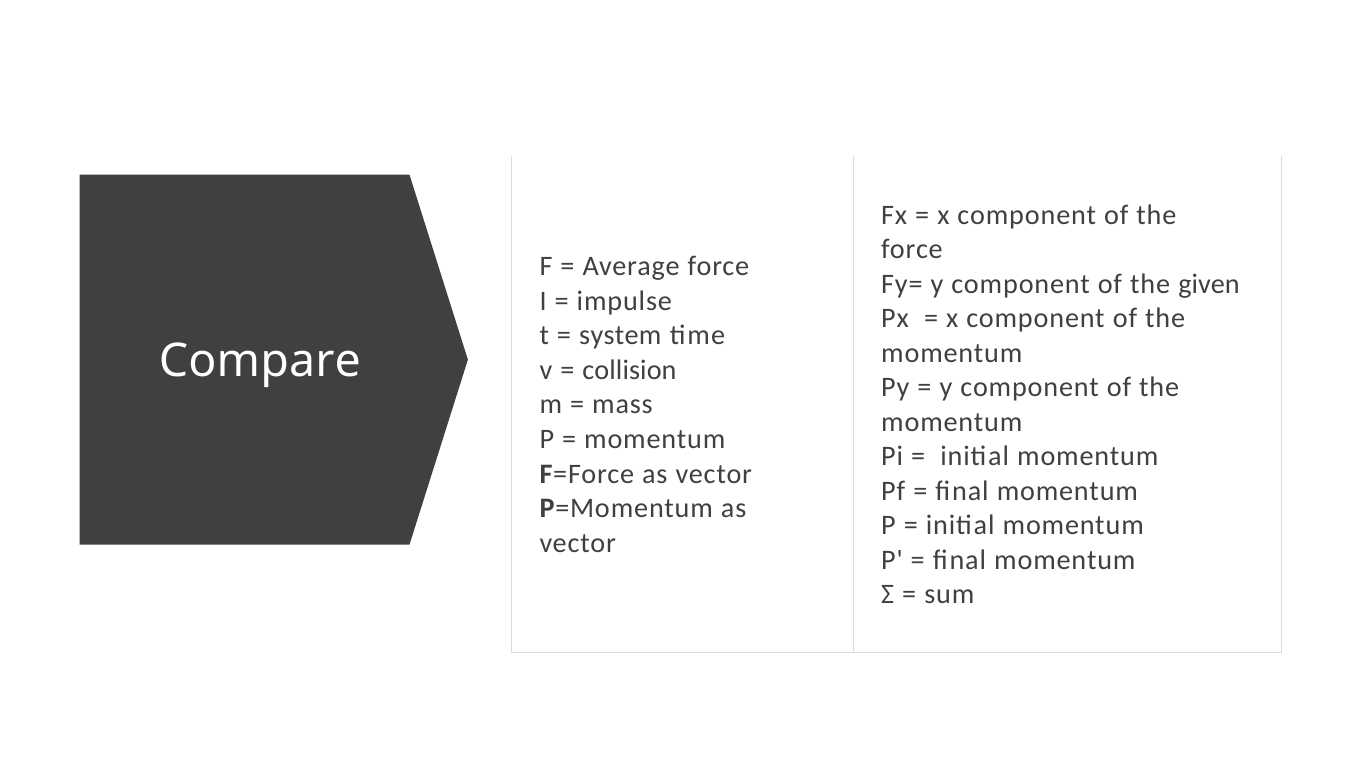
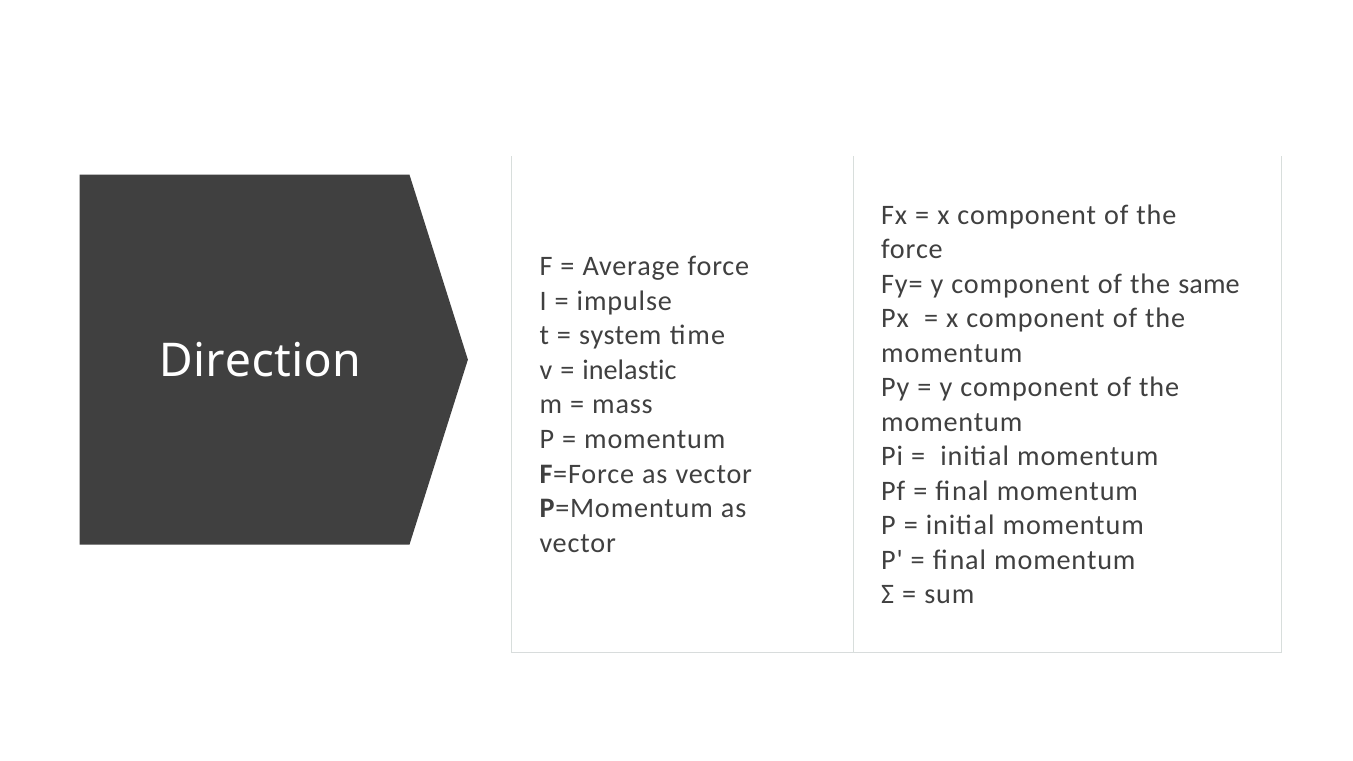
given: given -> same (1209, 284)
Compare: Compare -> Direction (260, 361)
collision: collision -> inelastic (630, 370)
